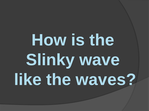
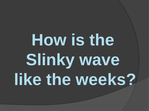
waves: waves -> weeks (106, 80)
